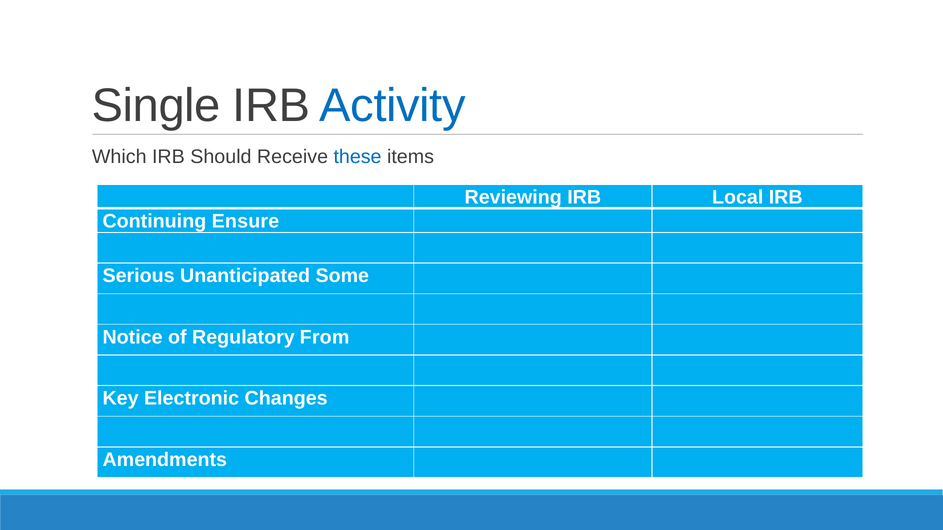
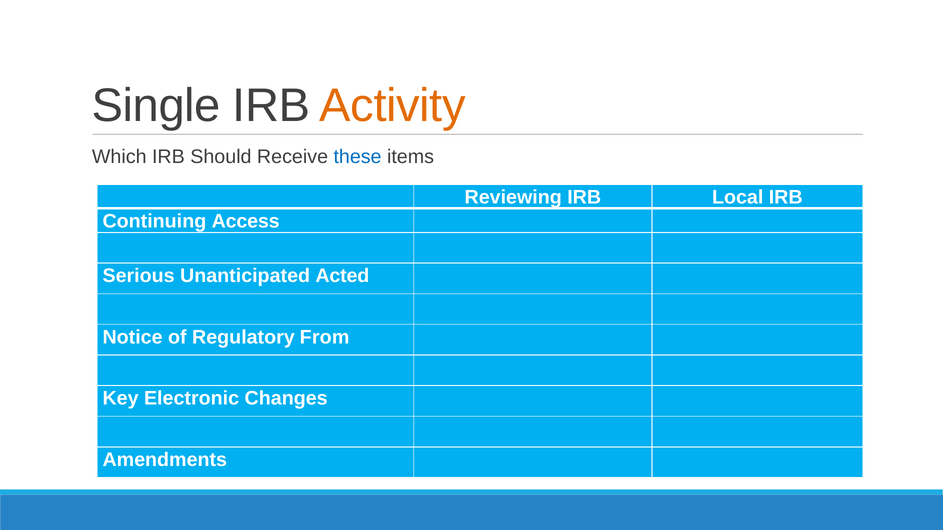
Activity colour: blue -> orange (393, 106)
Ensure: Ensure -> Access (246, 221)
Some: Some -> Acted (342, 276)
